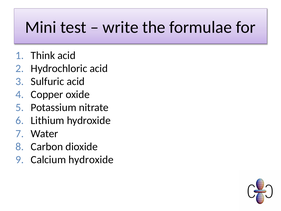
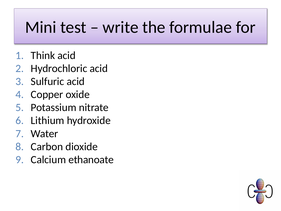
Calcium hydroxide: hydroxide -> ethanoate (91, 159)
